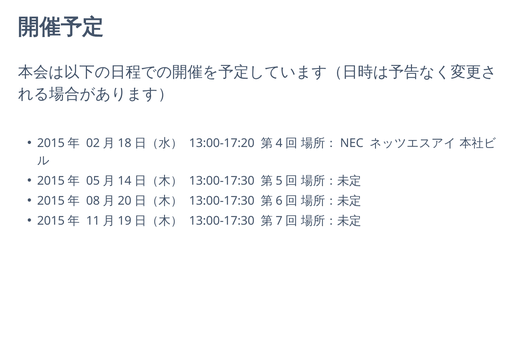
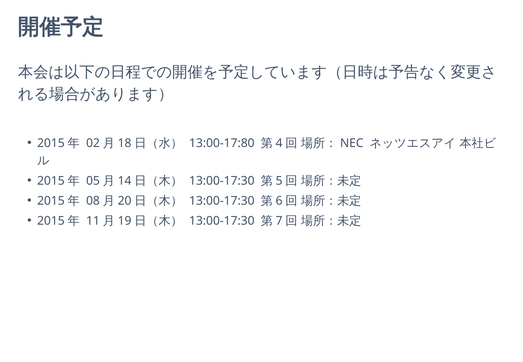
13:00-17:20: 13:00-17:20 -> 13:00-17:80 (222, 143)
